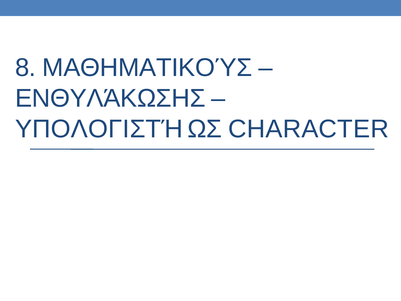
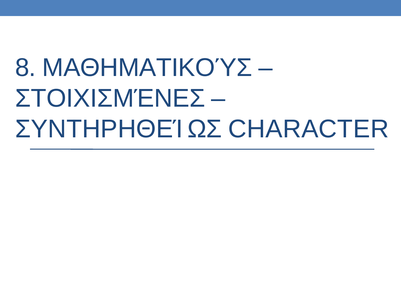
ΕΝΘΥΛΆΚΩΣΗΣ: ΕΝΘΥΛΆΚΩΣΗΣ -> ΣΤΟΙΧΙΣΜΈΝΕΣ (110, 98)
ΥΠΟΛΟΓΙΣΤΉ: ΥΠΟΛΟΓΙΣΤΉ -> ΣΥΝΤΗΡΗΘΕΊ (99, 129)
